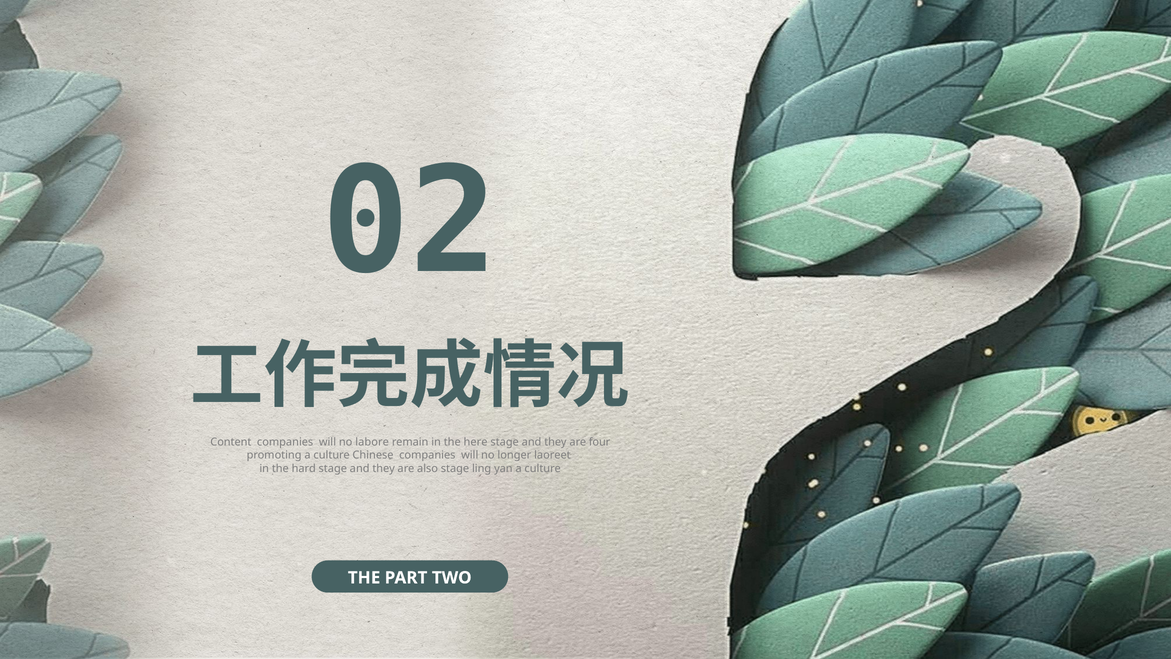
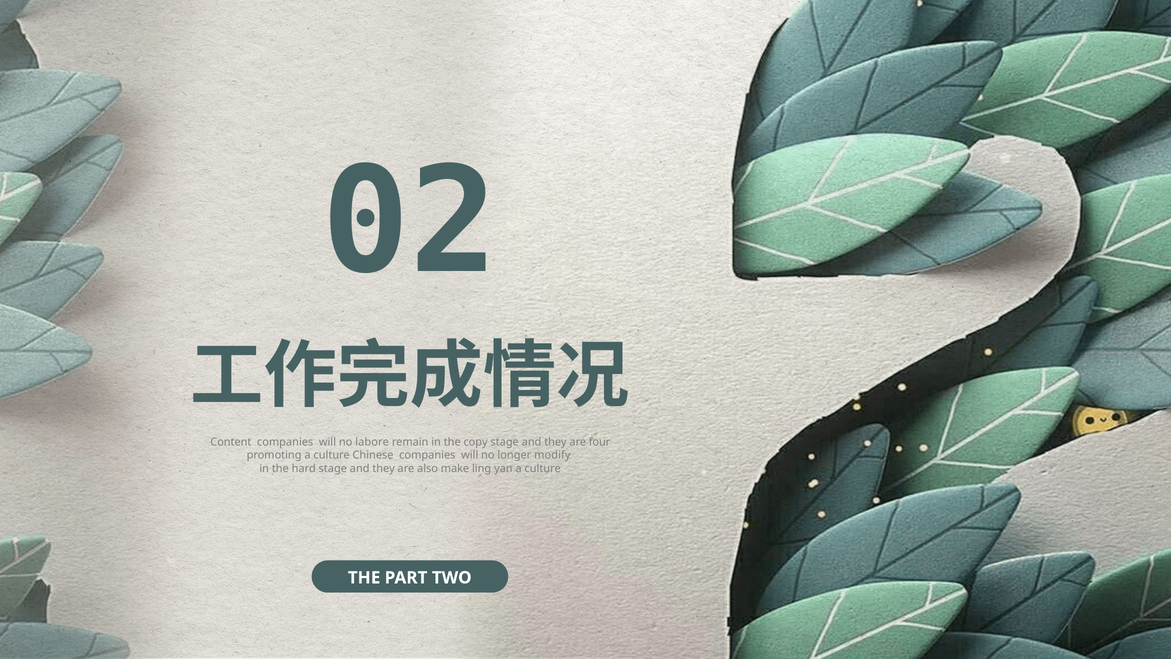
here: here -> copy (476, 442)
laoreet: laoreet -> modify (552, 455)
also stage: stage -> make (455, 468)
